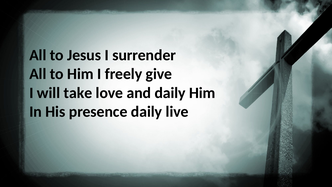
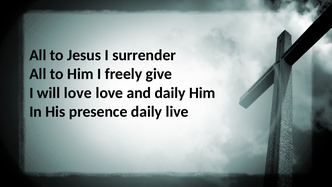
will take: take -> love (78, 93)
